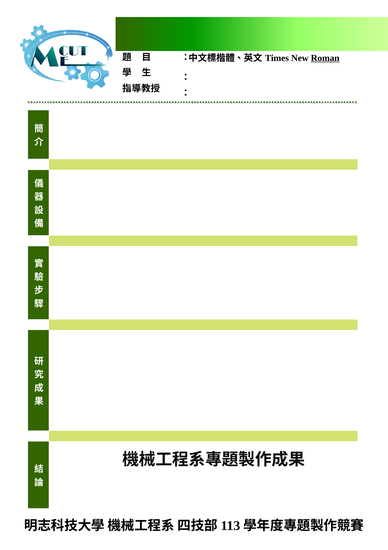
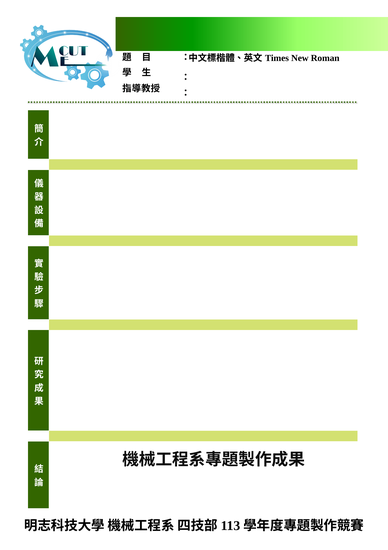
Roman underline: present -> none (325, 58)
